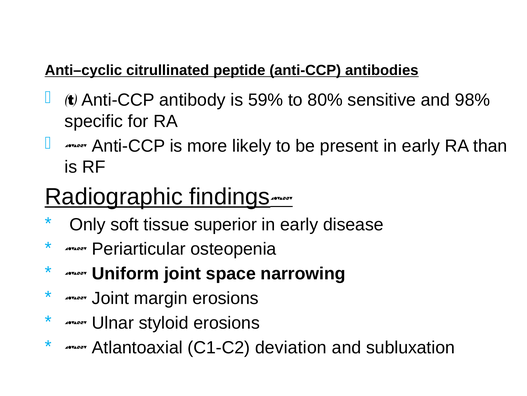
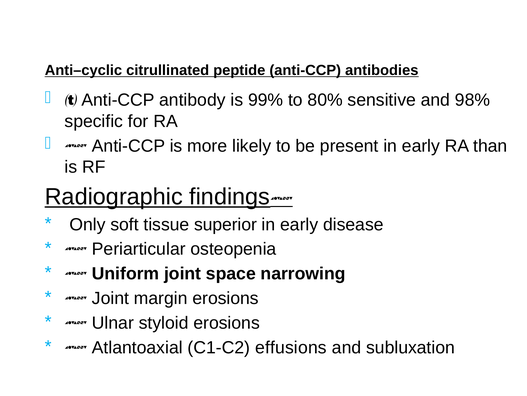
59%: 59% -> 99% (266, 100)
deviation: deviation -> effusions (291, 347)
